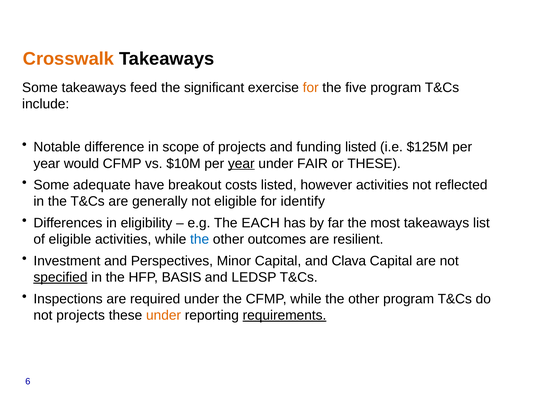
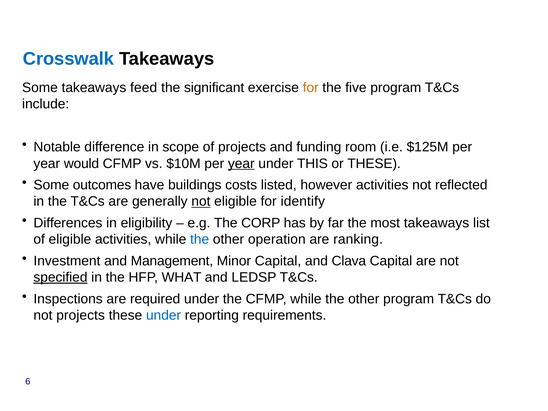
Crosswalk colour: orange -> blue (68, 59)
funding listed: listed -> room (361, 147)
FAIR: FAIR -> THIS (312, 163)
adequate: adequate -> outcomes (102, 185)
breakout: breakout -> buildings (195, 185)
not underline: none -> present (201, 201)
EACH: EACH -> CORP (261, 223)
outcomes: outcomes -> operation (277, 239)
resilient: resilient -> ranking (358, 239)
Perspectives: Perspectives -> Management (172, 261)
BASIS: BASIS -> WHAT (182, 277)
under colour: orange -> blue (164, 315)
requirements underline: present -> none (284, 315)
